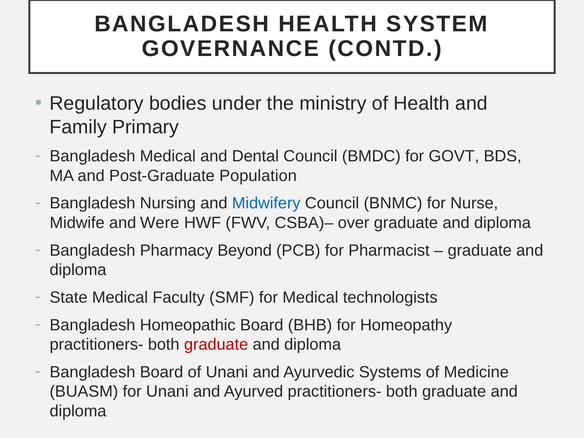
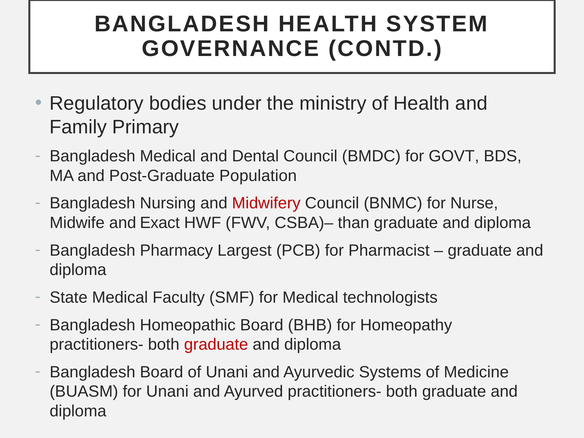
Midwifery colour: blue -> red (266, 203)
Were: Were -> Exact (160, 223)
over: over -> than (354, 223)
Beyond: Beyond -> Largest (245, 250)
